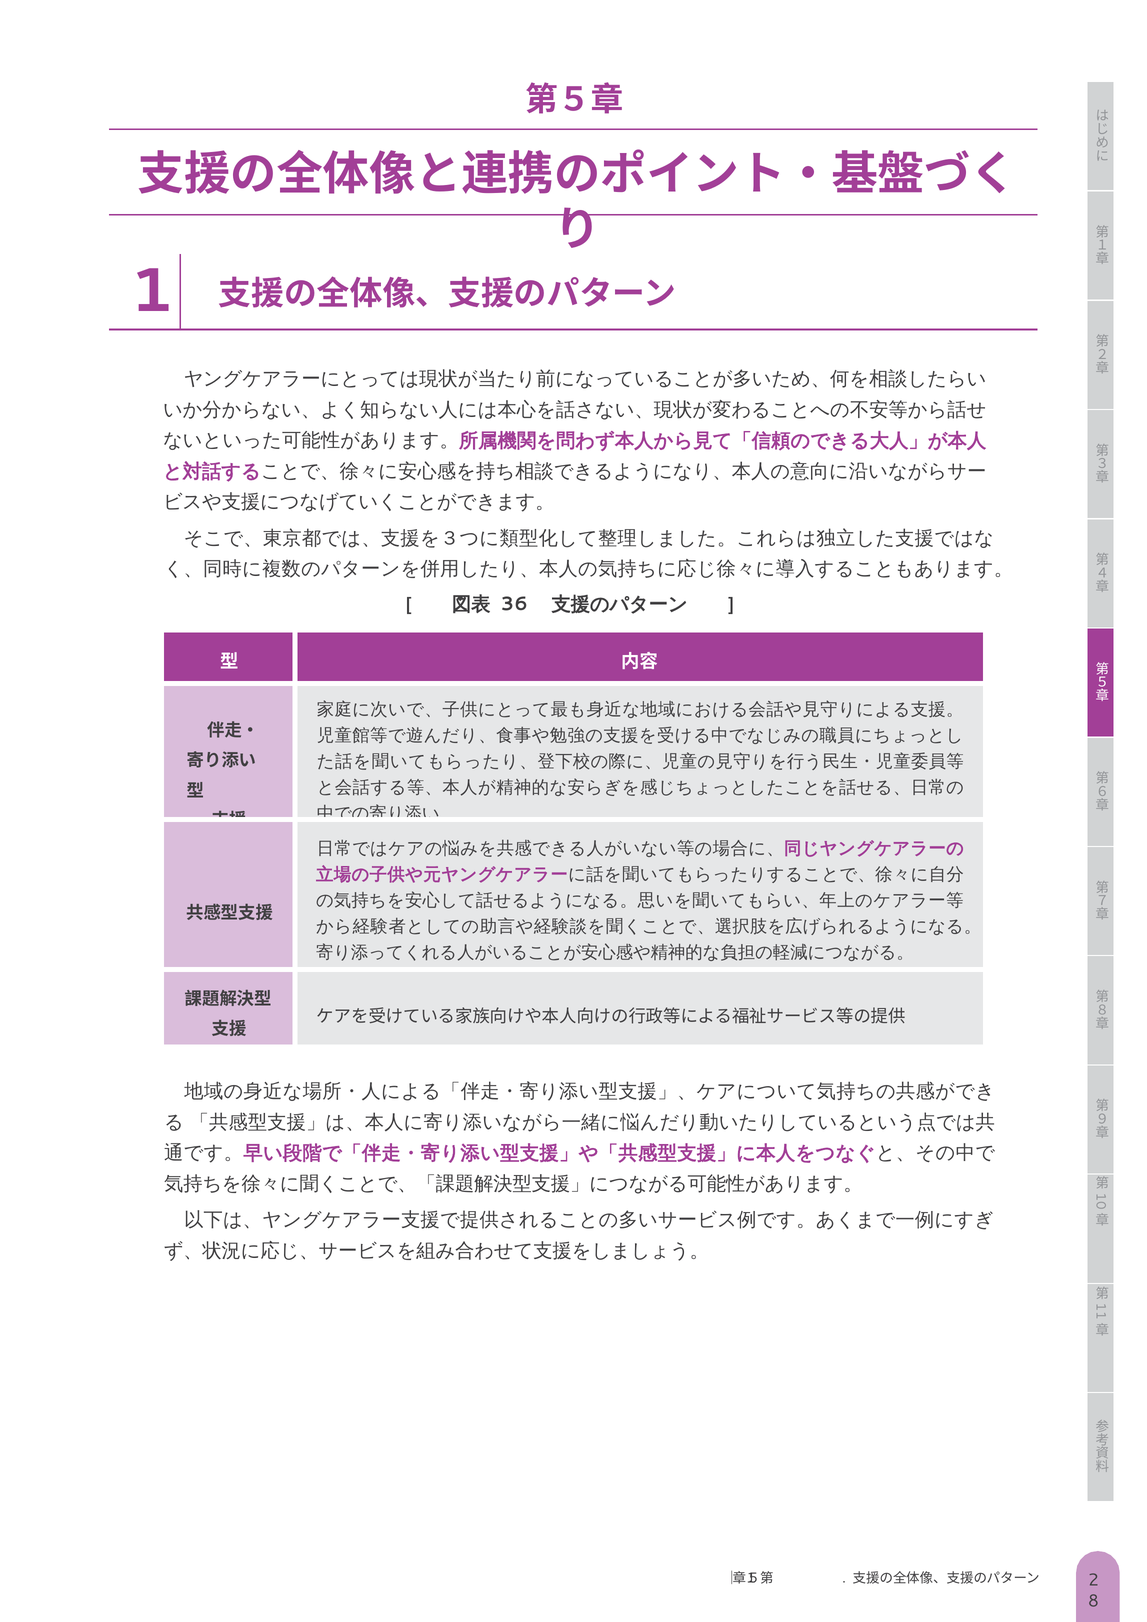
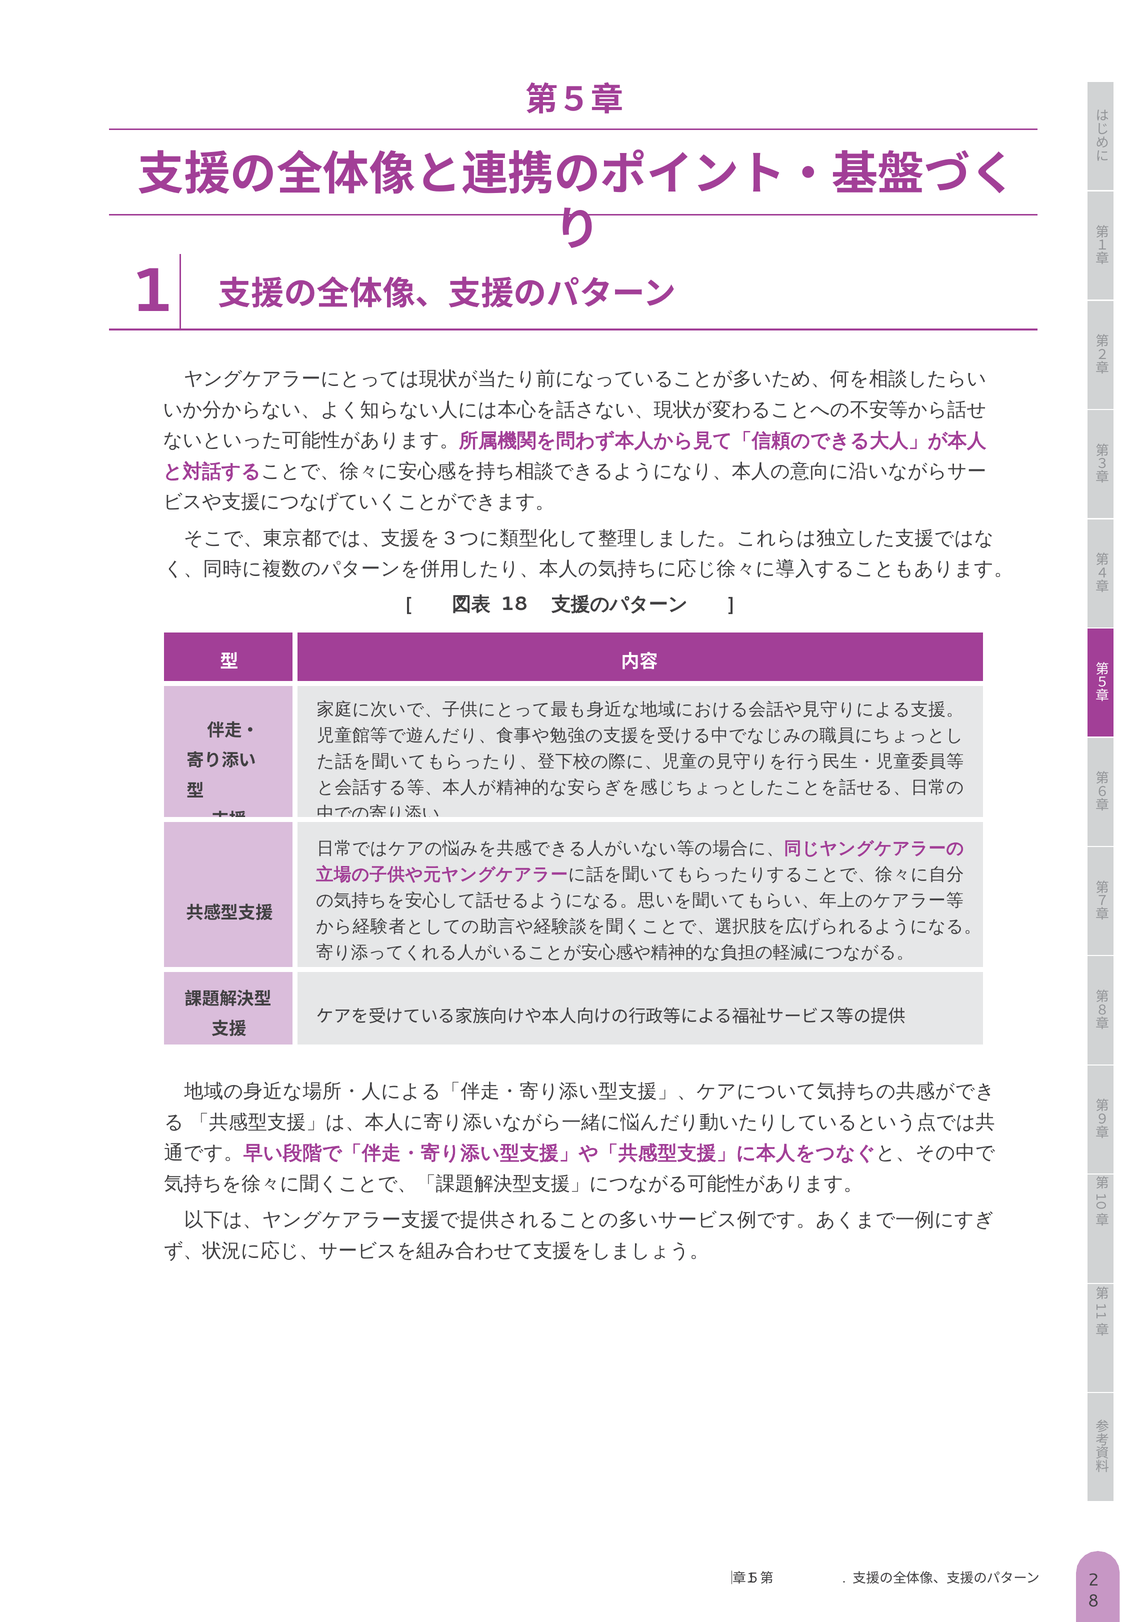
36: 36 -> 18 (514, 604)
